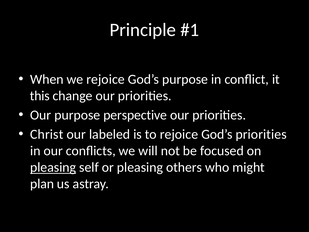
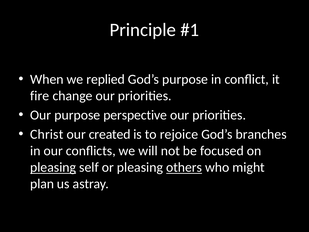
we rejoice: rejoice -> replied (106, 79)
this: this -> fire (40, 96)
labeled: labeled -> created (110, 134)
God’s priorities: priorities -> branches (261, 134)
others underline: none -> present (184, 167)
